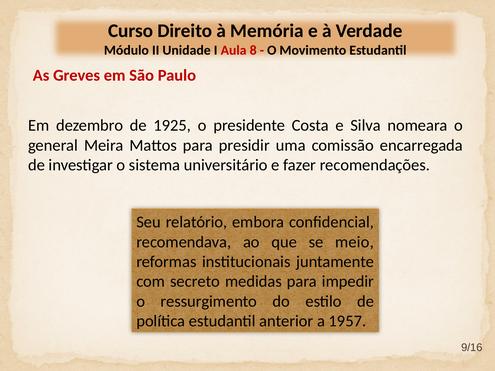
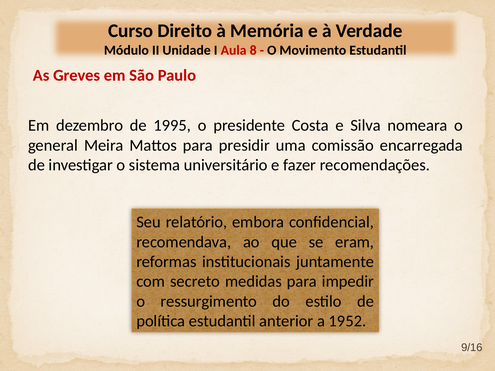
1925: 1925 -> 1995 (172, 126)
meio: meio -> eram (355, 242)
1957: 1957 -> 1952 (347, 321)
